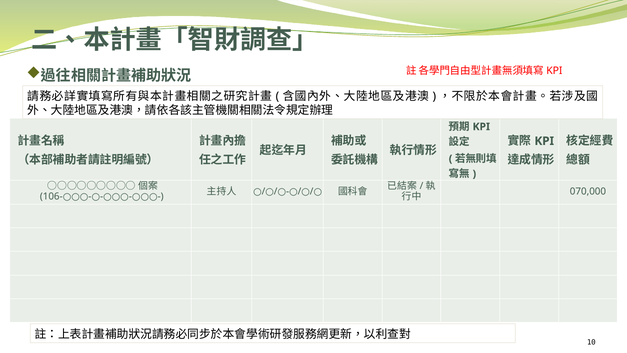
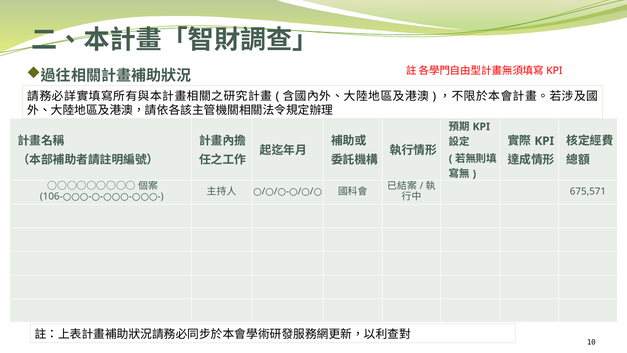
070,000: 070,000 -> 675,571 (588, 191)
